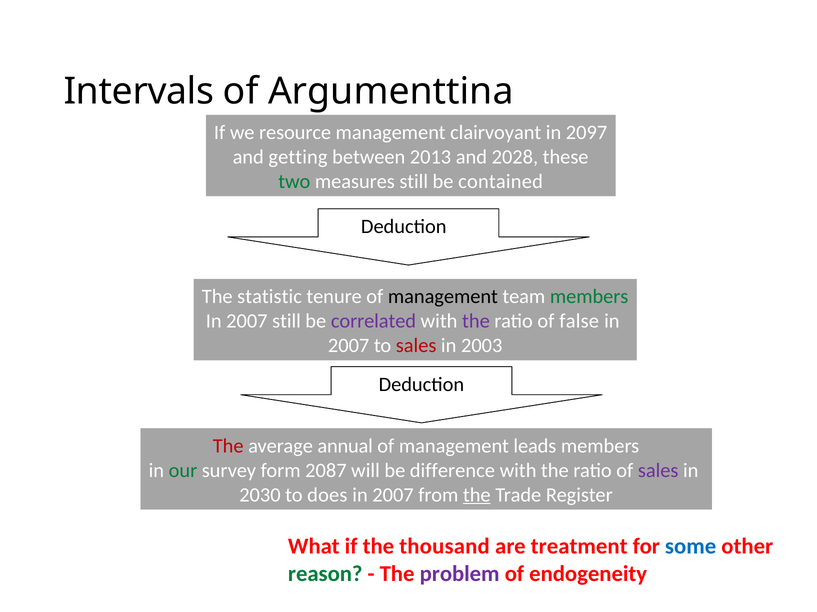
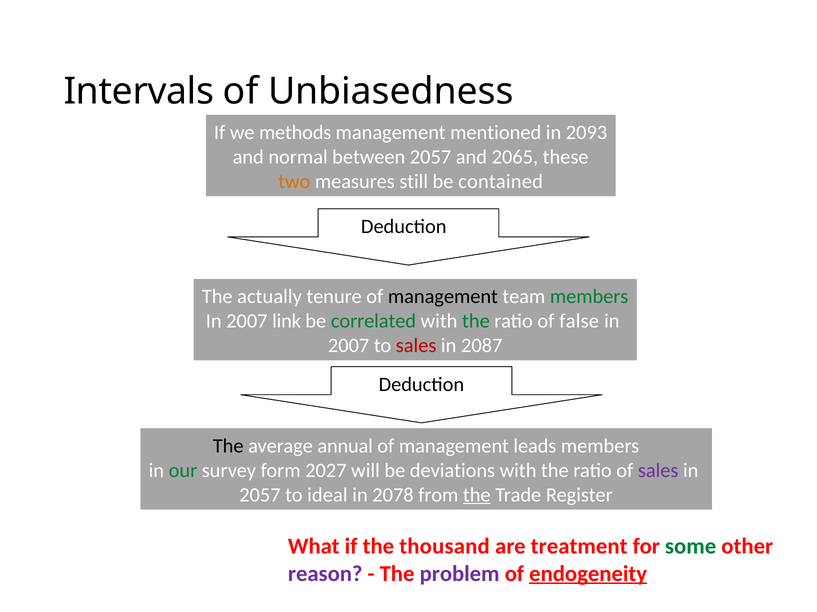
Argumenttina: Argumenttina -> Unbiasedness (391, 92)
resource: resource -> methods (295, 133)
clairvoyant: clairvoyant -> mentioned (496, 133)
2097: 2097 -> 2093 (587, 133)
getting: getting -> normal (298, 157)
between 2013: 2013 -> 2057 (431, 157)
2028: 2028 -> 2065 (515, 157)
two colour: green -> orange (294, 182)
statistic: statistic -> actually (270, 297)
2007 still: still -> link (287, 321)
correlated colour: purple -> green (373, 321)
the colour: purple -> green (476, 321)
2003: 2003 -> 2087 (482, 346)
The colour: red -> black (228, 446)
2087: 2087 -> 2027 (326, 471)
difference: difference -> deviations (452, 471)
2030: 2030 -> 2057 (260, 495)
does: does -> ideal (327, 495)
2007: 2007 -> 2078 (393, 495)
some colour: blue -> green (691, 547)
reason colour: green -> purple (325, 574)
endogeneity underline: none -> present (588, 574)
